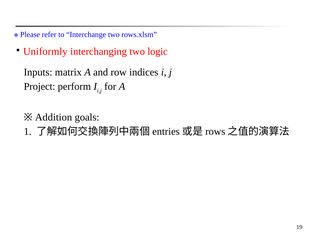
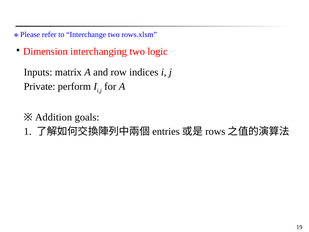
Uniformly: Uniformly -> Dimension (45, 51)
Project: Project -> Private (40, 86)
